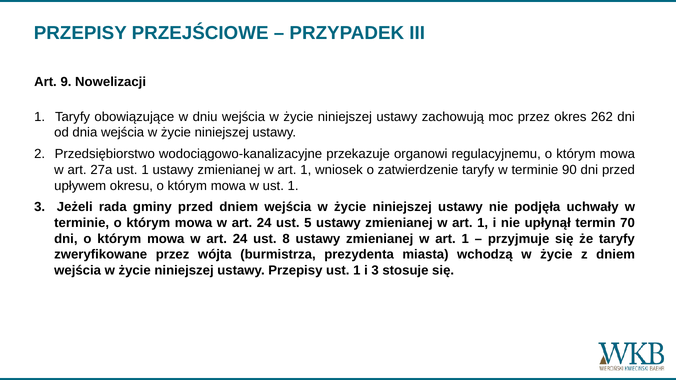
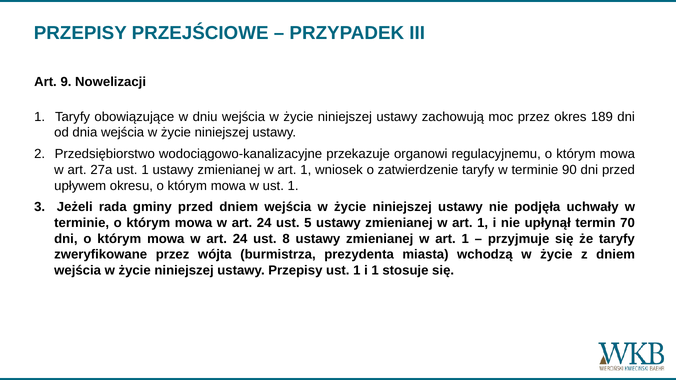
262: 262 -> 189 (602, 117)
i 3: 3 -> 1 (375, 271)
